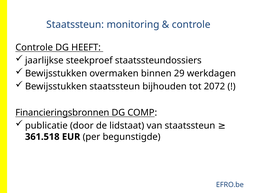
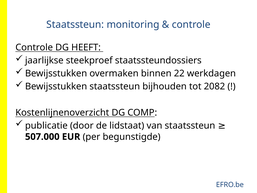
29: 29 -> 22 (179, 73)
2072: 2072 -> 2082 (214, 86)
Financieringsbronnen: Financieringsbronnen -> Kostenlijnenoverzicht (62, 112)
361.518: 361.518 -> 507.000 (42, 137)
